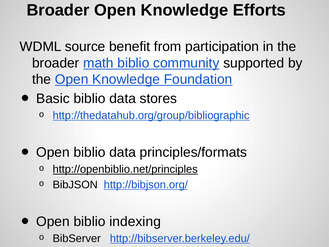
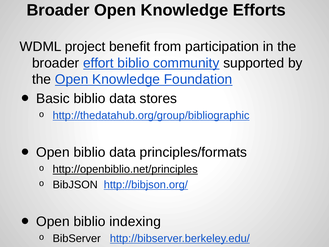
source: source -> project (85, 46)
math: math -> effort (98, 63)
